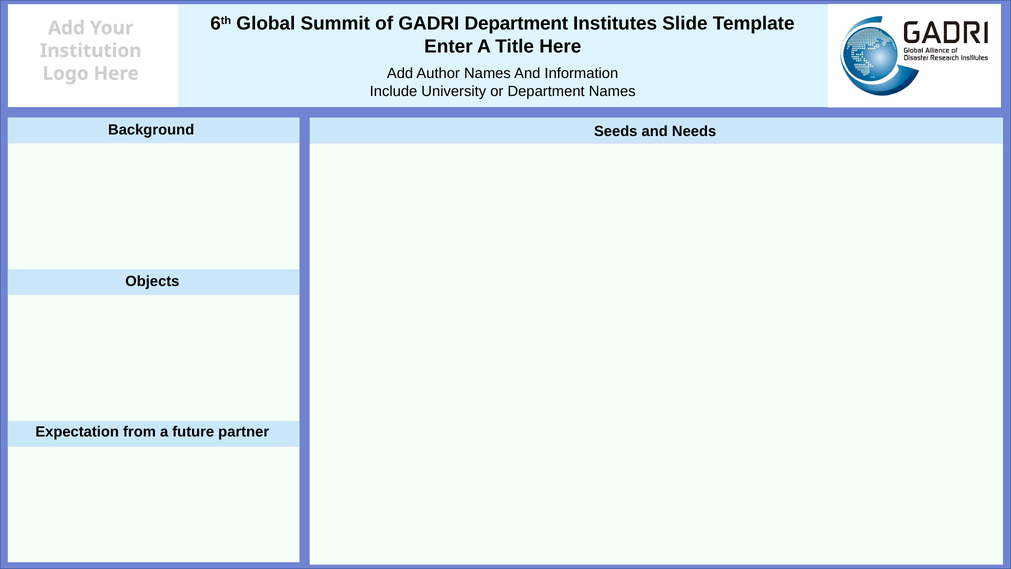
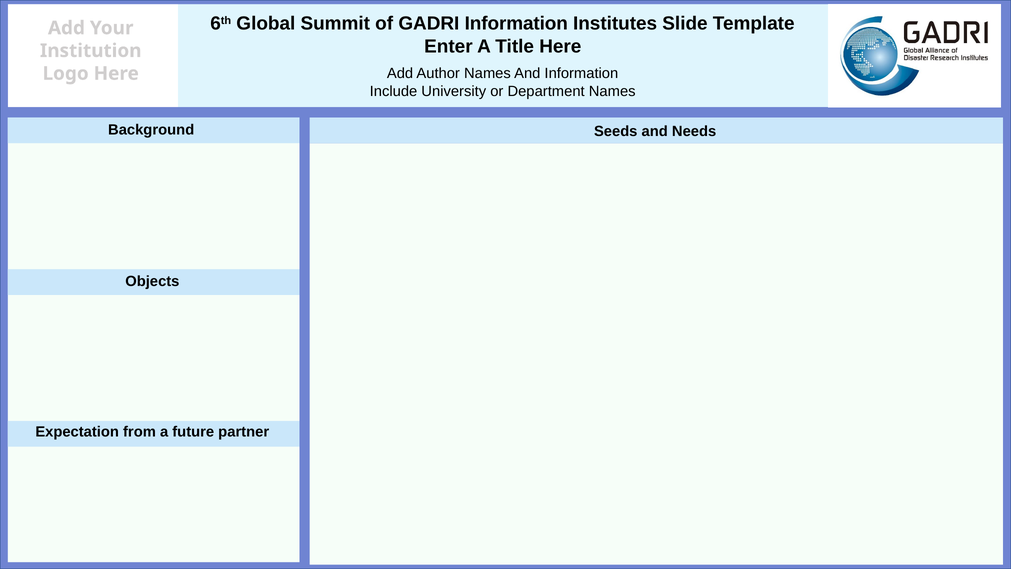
GADRI Department: Department -> Information (516, 24)
